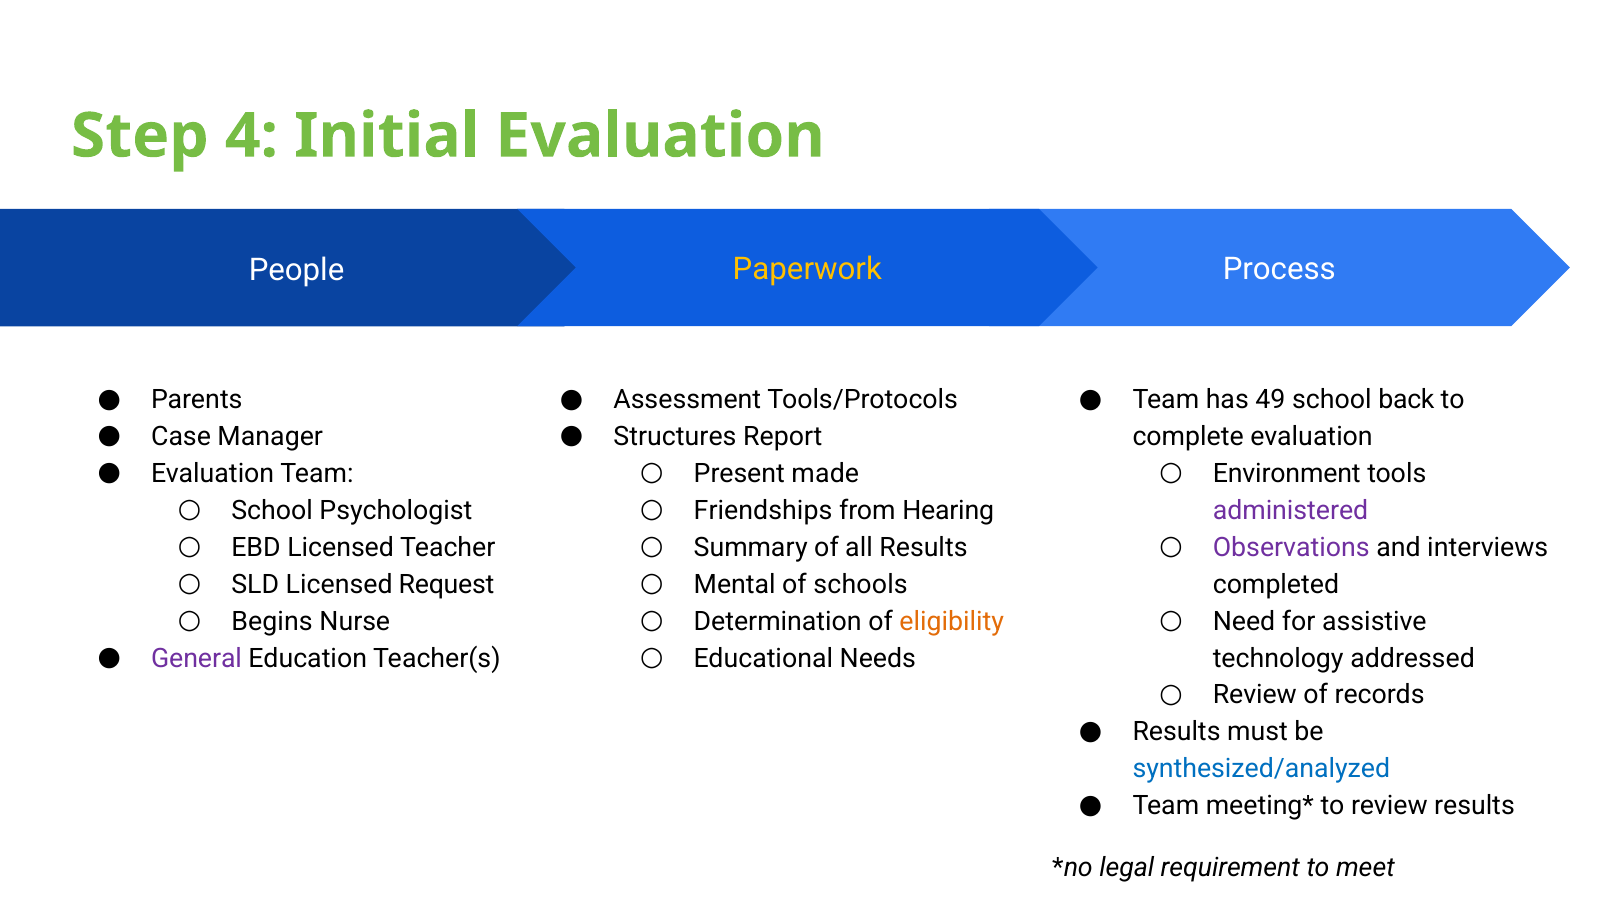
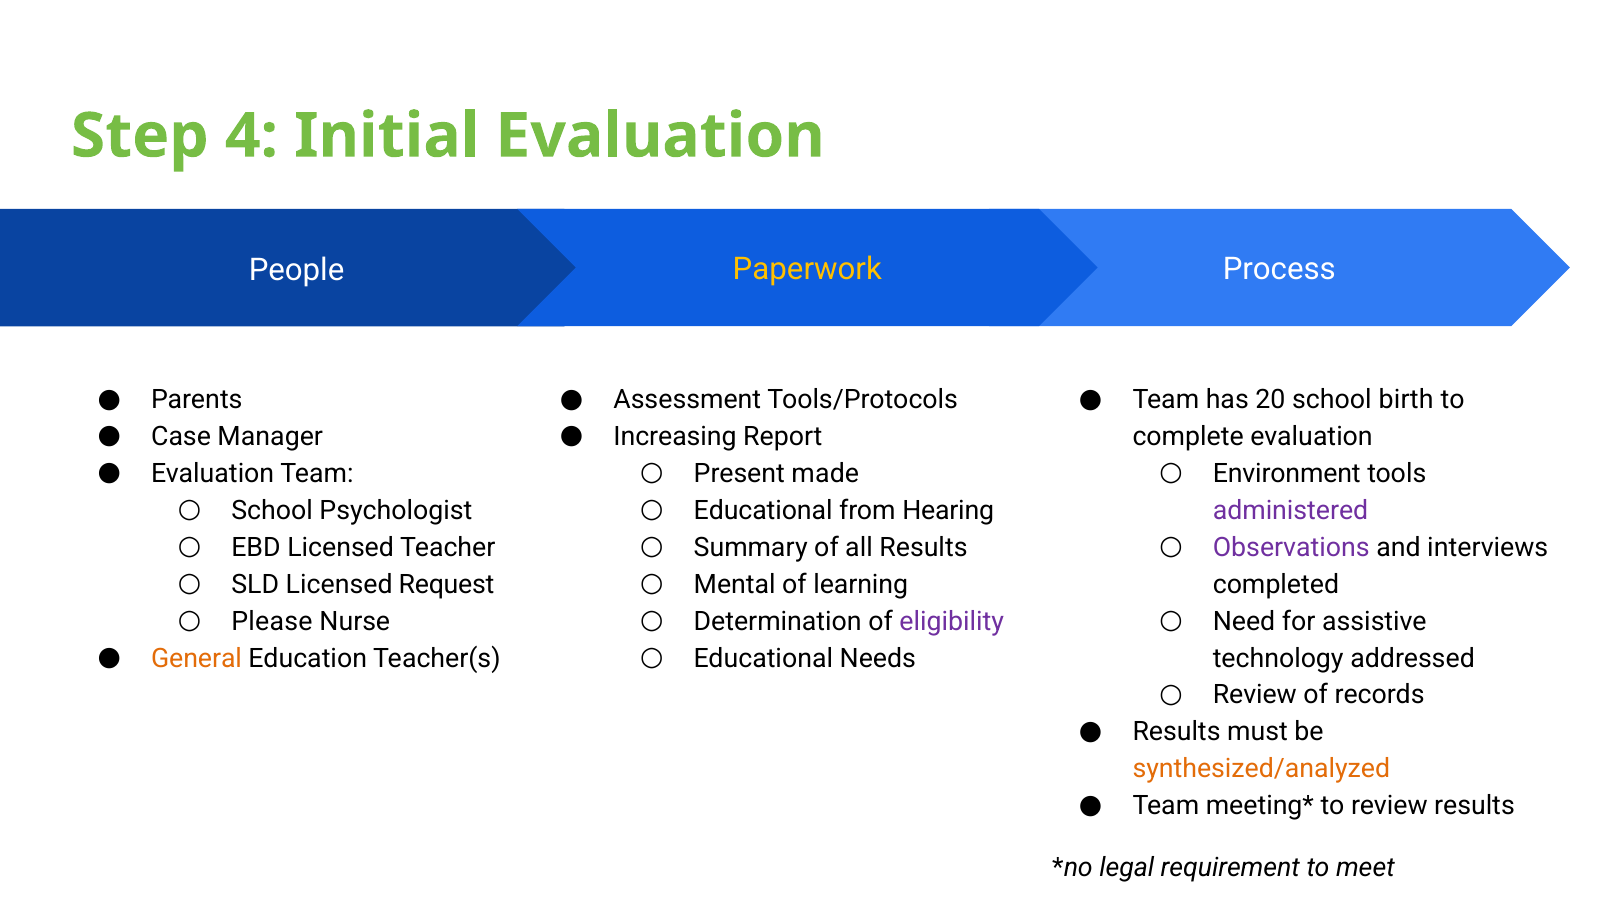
49: 49 -> 20 (1270, 400)
back: back -> birth (1406, 400)
Structures: Structures -> Increasing (675, 437)
Friendships: Friendships -> Educational (763, 511)
schools: schools -> learning (861, 585)
Begins: Begins -> Please (272, 622)
eligibility colour: orange -> purple (952, 622)
General colour: purple -> orange (197, 658)
synthesized/analyzed colour: blue -> orange (1261, 769)
